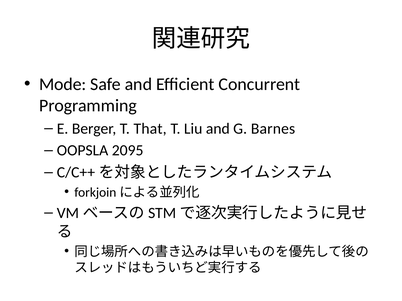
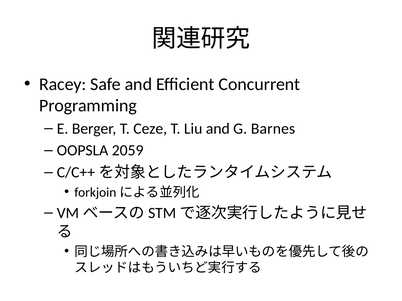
Mode: Mode -> Racey (63, 84)
That: That -> Ceze (150, 129)
2095: 2095 -> 2059 (128, 151)
